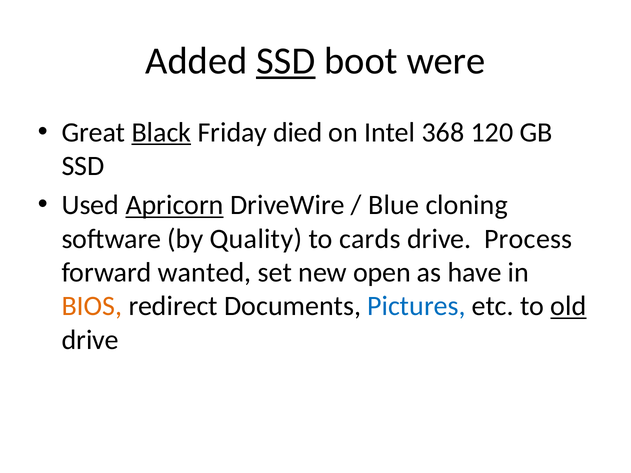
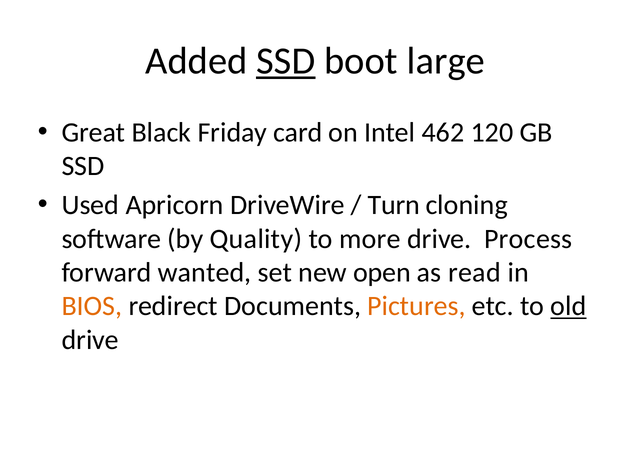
were: were -> large (446, 61)
Black underline: present -> none (161, 132)
died: died -> card (298, 132)
368: 368 -> 462 (443, 132)
Apricorn underline: present -> none (175, 205)
Blue: Blue -> Turn (394, 205)
cards: cards -> more (370, 239)
have: have -> read (474, 273)
Pictures colour: blue -> orange (416, 306)
